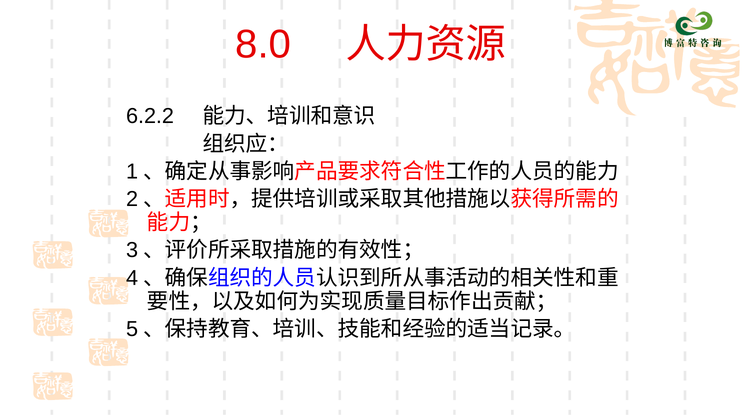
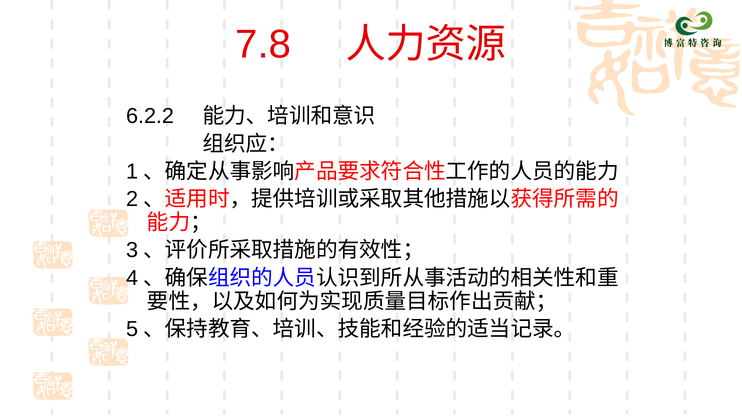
8.0: 8.0 -> 7.8 (263, 45)
